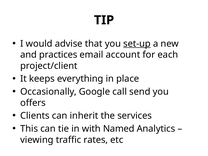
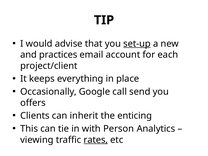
services: services -> enticing (135, 116)
Named: Named -> Person (119, 129)
rates underline: none -> present (96, 140)
